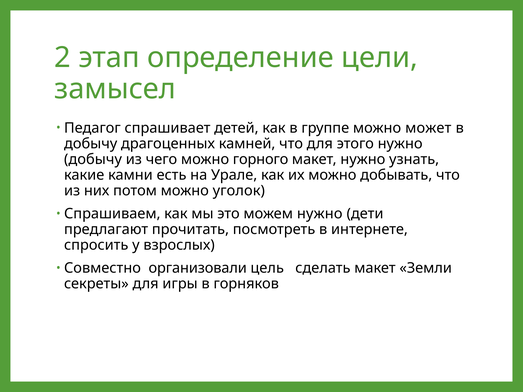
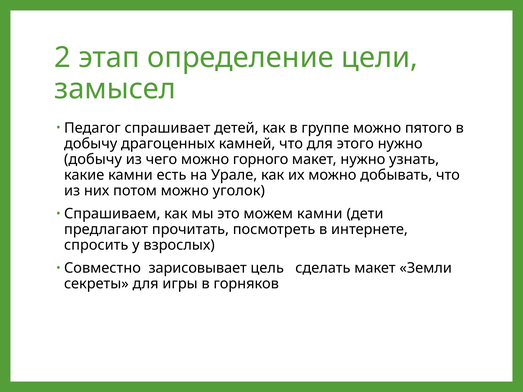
может: может -> пятого (428, 128)
можем нужно: нужно -> камни (320, 214)
организовали: организовали -> зарисовывает (198, 268)
